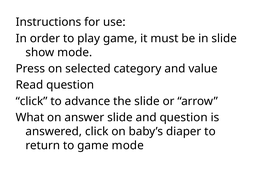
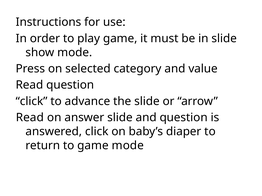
What: What -> Read (30, 118)
